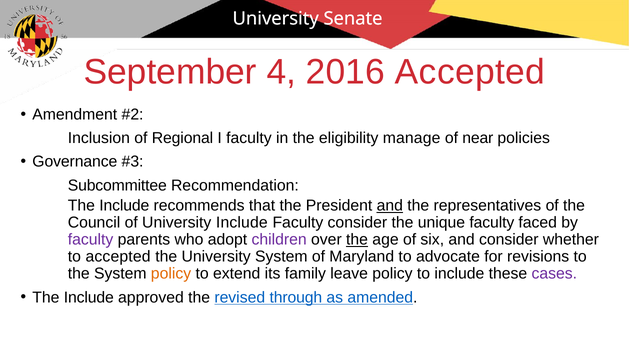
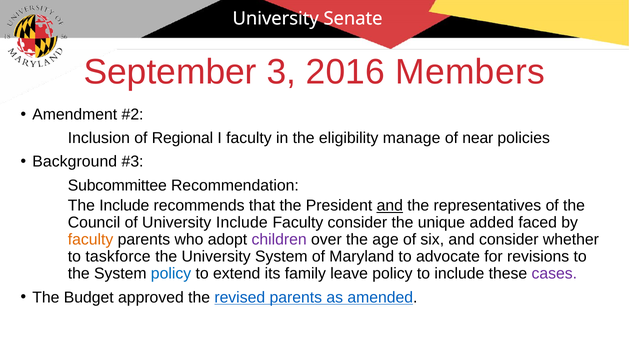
4: 4 -> 3 (281, 72)
2016 Accepted: Accepted -> Members (470, 72)
Governance: Governance -> Background (75, 161)
unique faculty: faculty -> added (492, 222)
faculty colour: purple -> orange (91, 239)
the underline: present -> none (357, 239)
to accepted: accepted -> taskforce (118, 256)
policy colour: orange -> blue (171, 273)
Include: Include -> Budget (89, 297)
revised through: through -> parents (296, 297)
